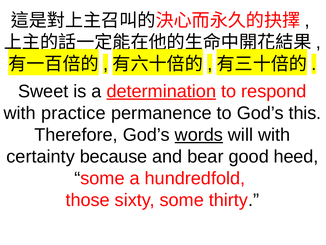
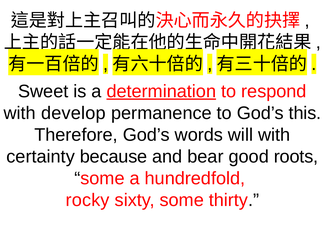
practice: practice -> develop (73, 113)
words underline: present -> none (199, 135)
heed: heed -> roots (296, 156)
those: those -> rocky (88, 200)
